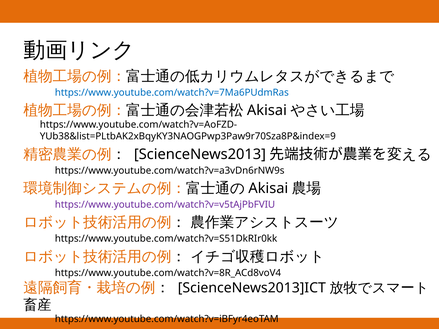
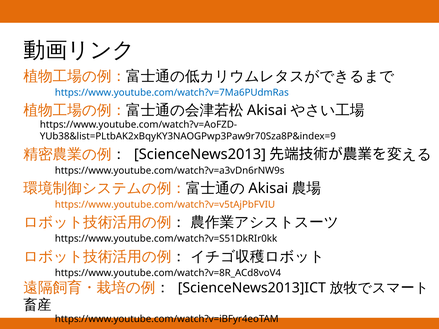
https://www.youtube.com/watch?v=v5tAjPbFVIU colour: purple -> orange (165, 205)
